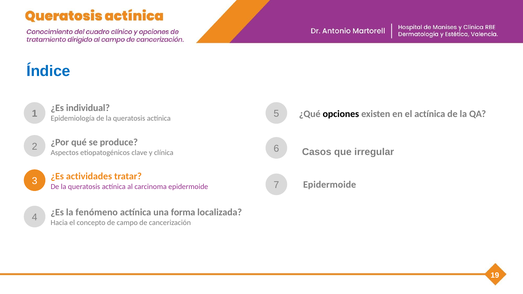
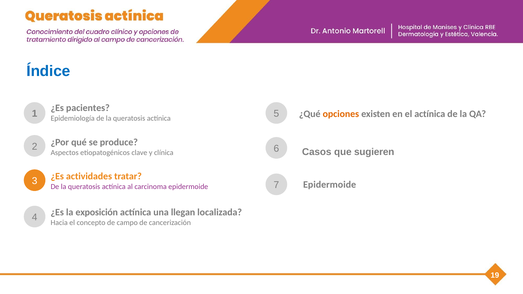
individual: individual -> pacientes (88, 108)
opciones colour: black -> orange (341, 114)
irregular: irregular -> sugieren (374, 152)
fenómeno: fenómeno -> exposición (97, 213)
forma: forma -> llegan (183, 213)
